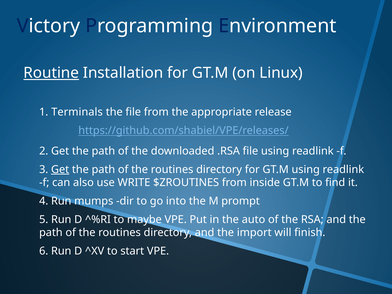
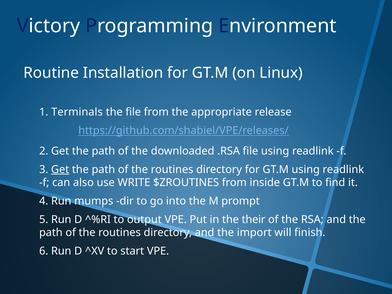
Routine underline: present -> none (51, 73)
maybe: maybe -> output (144, 220)
auto: auto -> their (254, 220)
